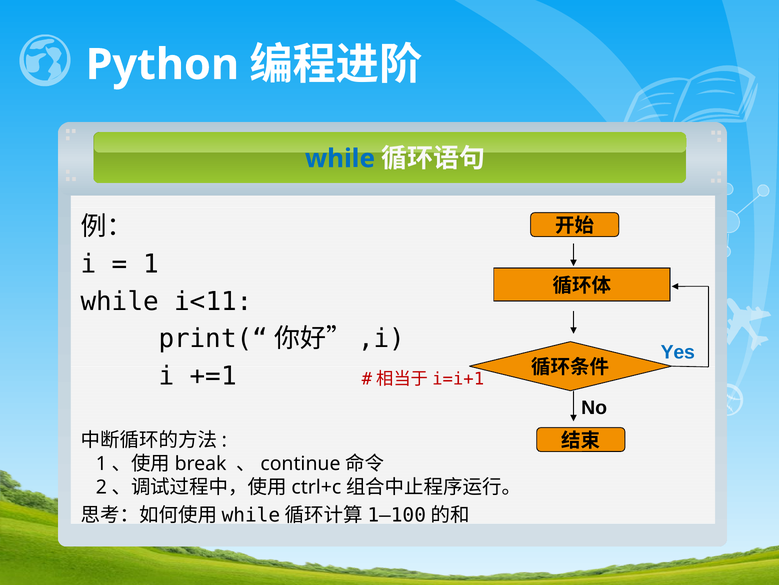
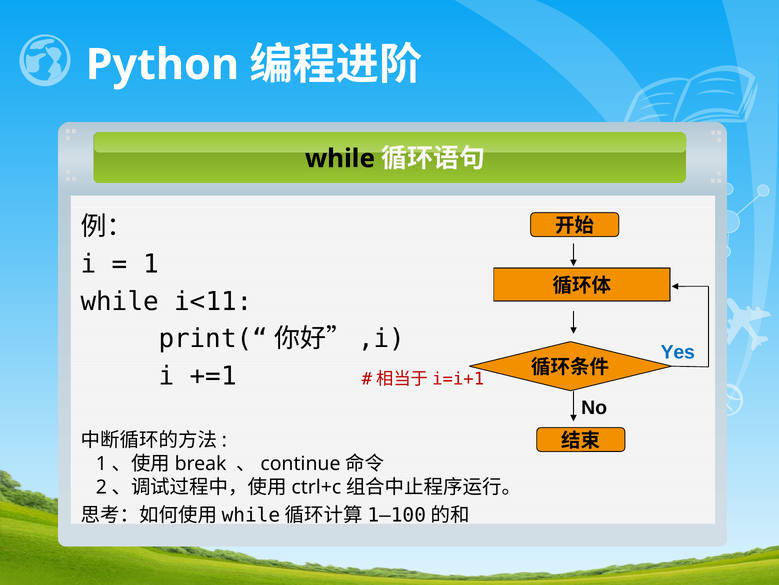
while colour: blue -> black (340, 158)
